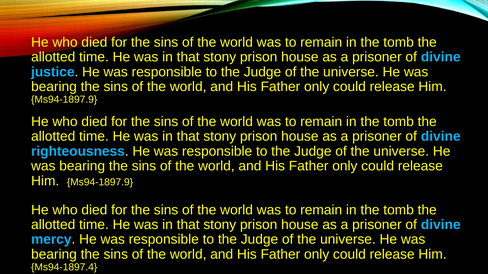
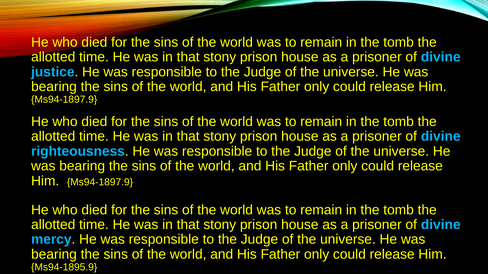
Ms94-1897.4: Ms94-1897.4 -> Ms94-1895.9 (64, 268)
